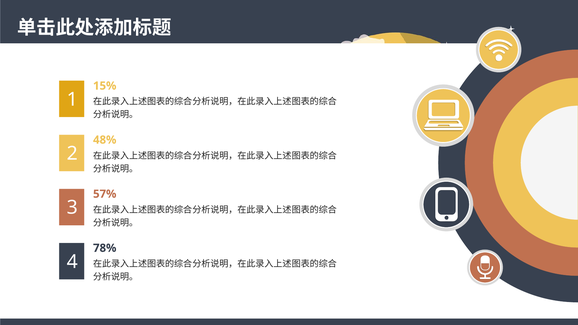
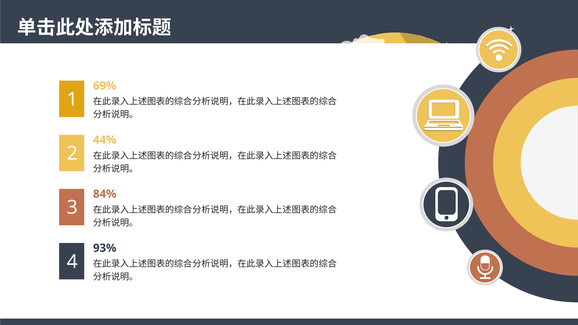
15%: 15% -> 69% (105, 86)
48%: 48% -> 44% (105, 140)
57%: 57% -> 84% (105, 194)
78%: 78% -> 93% (105, 248)
